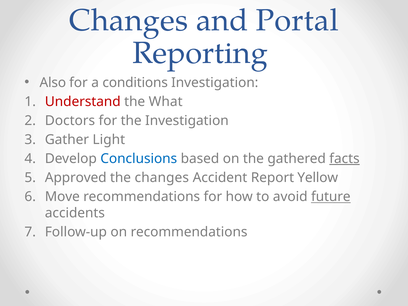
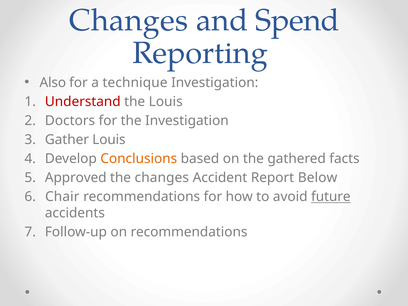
Portal: Portal -> Spend (297, 20)
conditions: conditions -> technique (135, 83)
the What: What -> Louis (166, 102)
Gather Light: Light -> Louis (109, 140)
Conclusions colour: blue -> orange (139, 159)
facts underline: present -> none (344, 159)
Yellow: Yellow -> Below (318, 178)
Move: Move -> Chair (62, 197)
